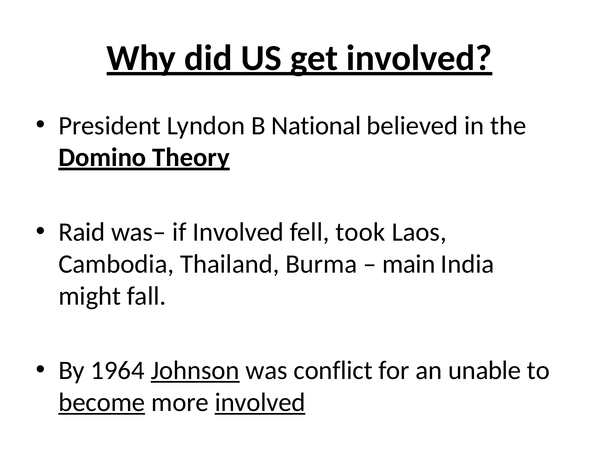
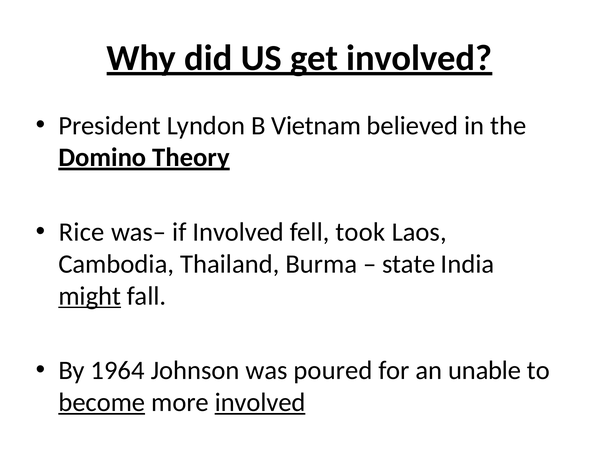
National: National -> Vietnam (316, 126)
Raid: Raid -> Rice (82, 232)
main: main -> state (409, 264)
might underline: none -> present (90, 296)
Johnson underline: present -> none (195, 371)
conflict: conflict -> poured (333, 371)
